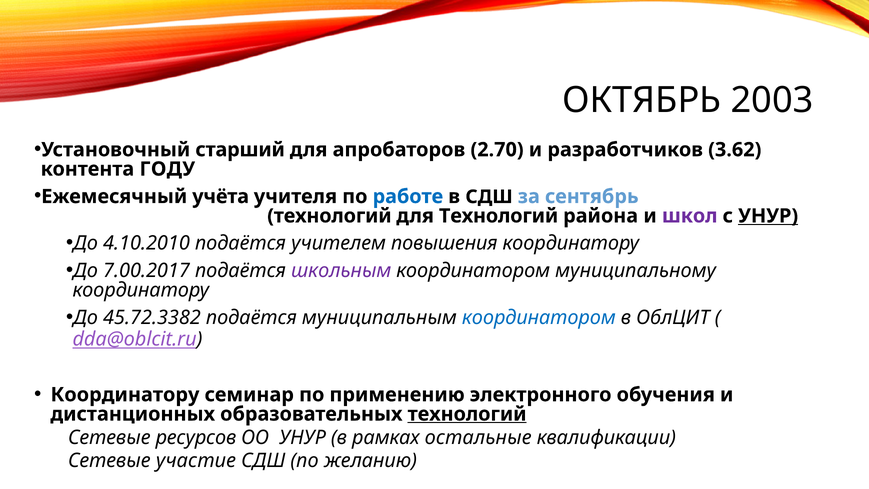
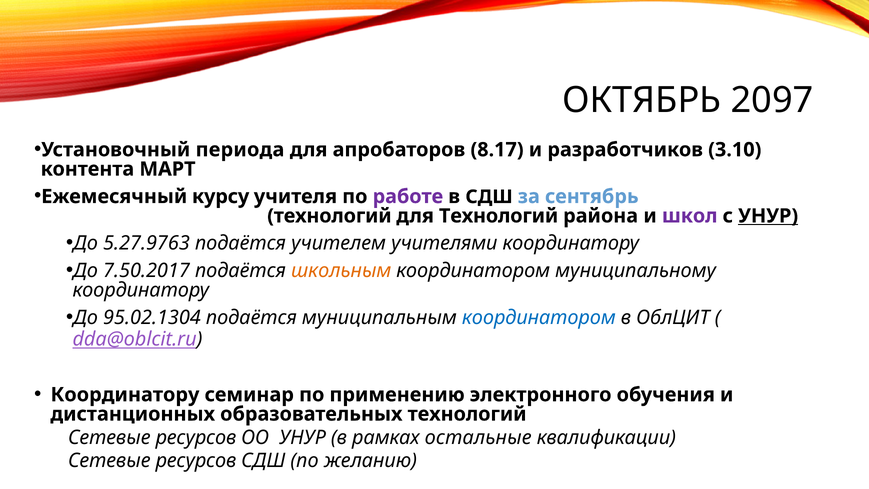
2003: 2003 -> 2097 (772, 100)
старший: старший -> периода (240, 150)
2.70: 2.70 -> 8.17 (497, 150)
3.62: 3.62 -> 3.10 (735, 150)
ГОДУ: ГОДУ -> МАРТ (167, 169)
учёта: учёта -> курсу (221, 196)
работе colour: blue -> purple (408, 196)
4.10.2010: 4.10.2010 -> 5.27.9763 (146, 243)
повышения: повышения -> учителями (444, 243)
7.00.2017: 7.00.2017 -> 7.50.2017 (146, 271)
школьным colour: purple -> orange (341, 271)
45.72.3382: 45.72.3382 -> 95.02.1304 (152, 318)
технологий underline: present -> none (467, 414)
участие: участие -> ресурсов (196, 461)
